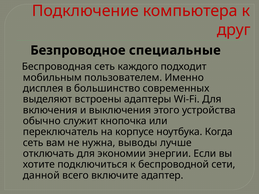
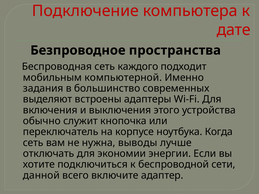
друг: друг -> дате (234, 30)
специальные: специальные -> пространства (175, 50)
пользователем: пользователем -> компьютерной (123, 78)
дисплея: дисплея -> задания (43, 88)
